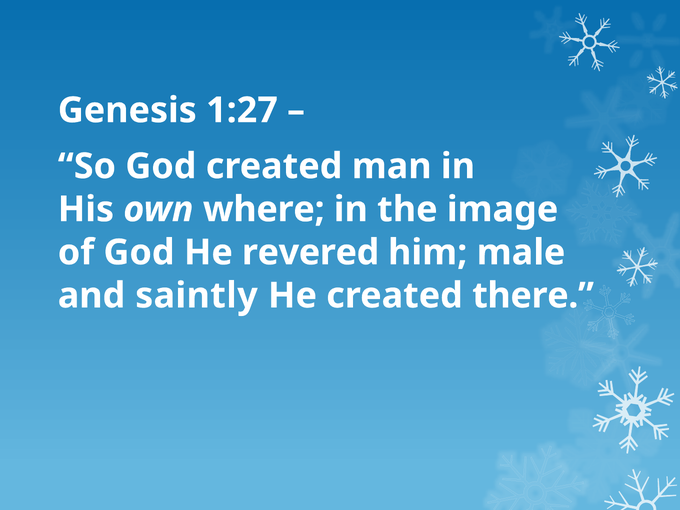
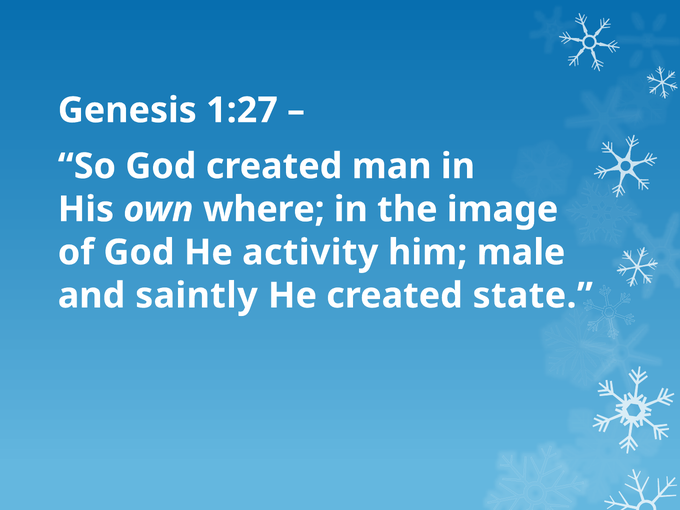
revered: revered -> activity (310, 252)
there: there -> state (533, 296)
